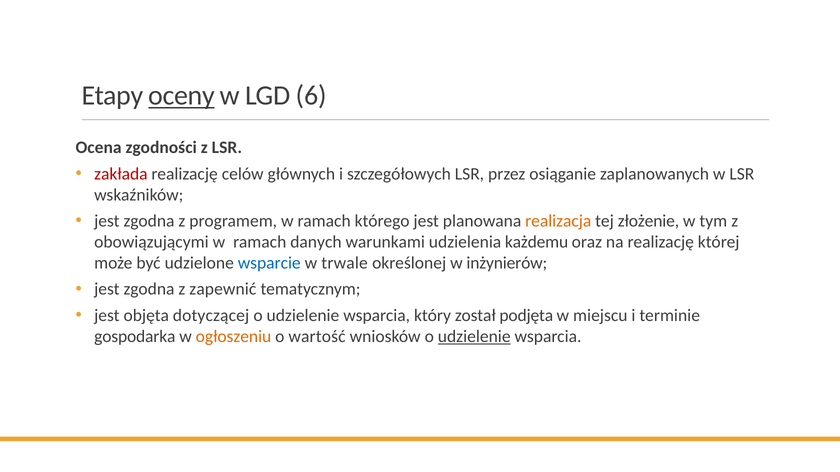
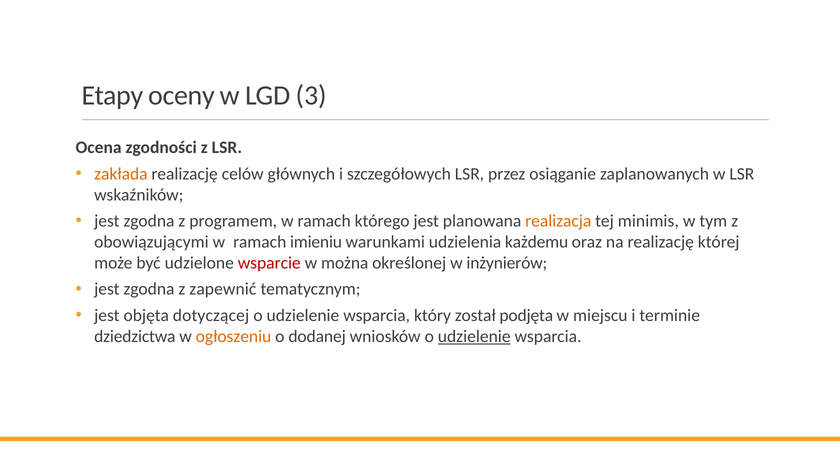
oceny underline: present -> none (182, 96)
6: 6 -> 3 (311, 96)
zakłada colour: red -> orange (121, 174)
złożenie: złożenie -> minimis (648, 221)
danych: danych -> imieniu (316, 242)
wsparcie colour: blue -> red (269, 263)
trwale: trwale -> można (345, 263)
gospodarka: gospodarka -> dziedzictwa (135, 337)
wartość: wartość -> dodanej (317, 337)
